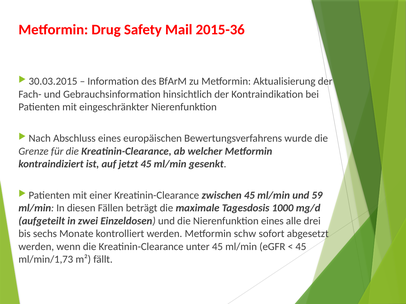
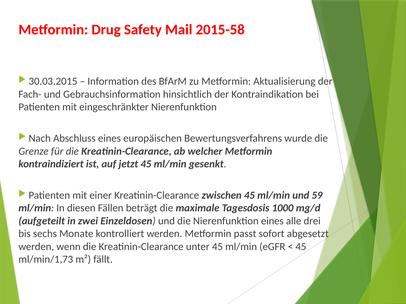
2015-36: 2015-36 -> 2015-58 (220, 30)
schw: schw -> passt (245, 234)
